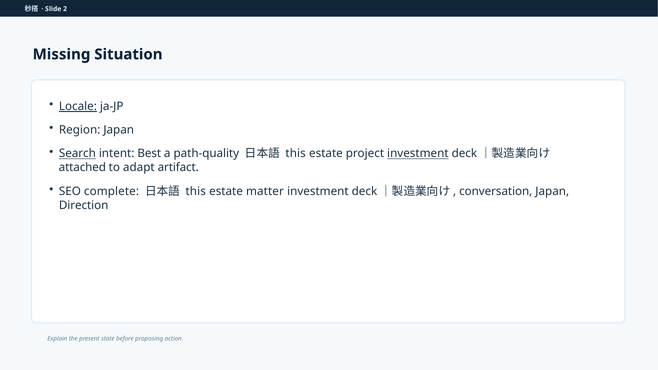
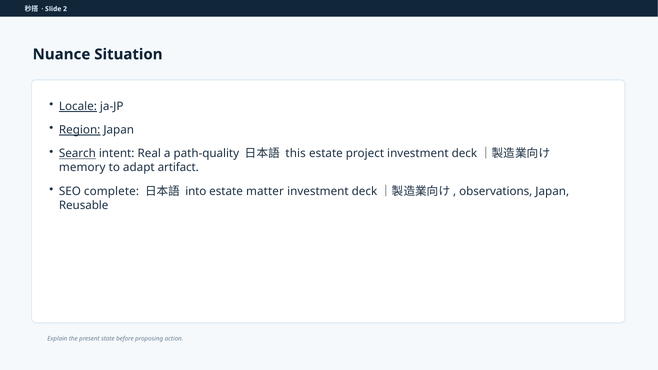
Missing: Missing -> Nuance (61, 54)
Region underline: none -> present (80, 130)
Best: Best -> Real (149, 154)
investment underline: present -> none (418, 154)
attached: attached -> memory (82, 168)
this: this -> into (196, 191)
conversation: conversation -> observations (496, 191)
Direction: Direction -> Reusable (84, 205)
